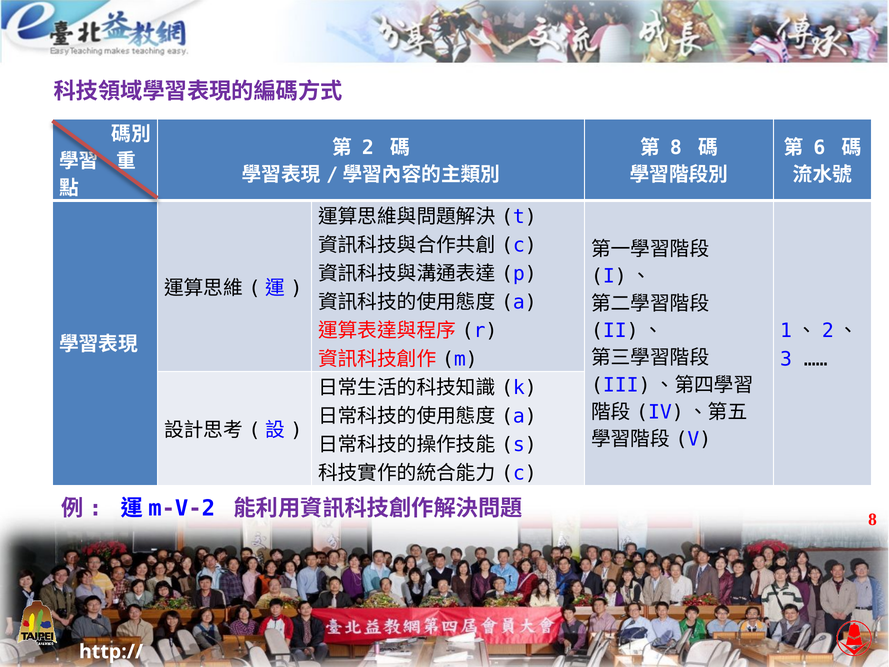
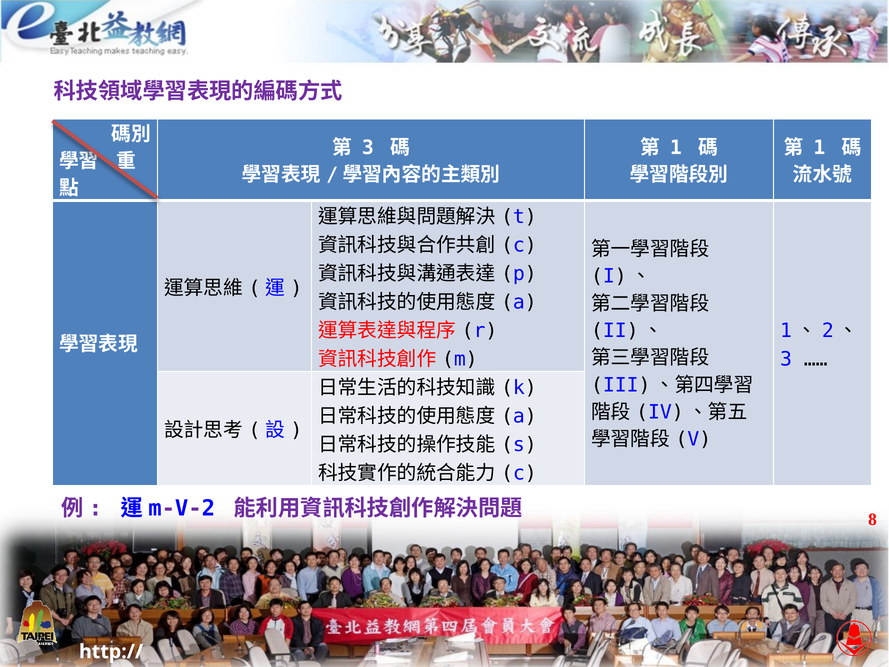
2: 2 -> 3 (368, 148)
8: 8 -> 1 (676, 148)
6: 6 -> 1 (819, 148)
